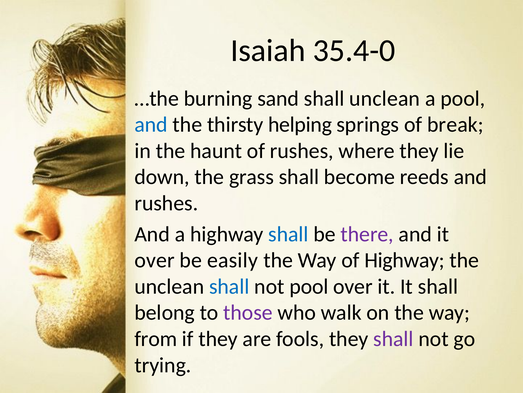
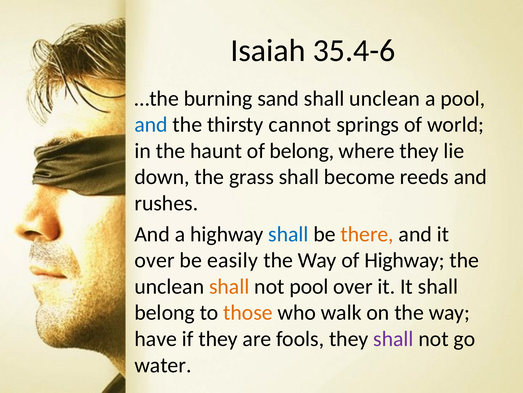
35.4-0: 35.4-0 -> 35.4-6 (354, 51)
helping: helping -> cannot (300, 124)
break: break -> world (456, 124)
of rushes: rushes -> belong (302, 151)
there colour: purple -> orange (367, 234)
shall colour: blue -> orange (229, 286)
those colour: purple -> orange (248, 312)
from: from -> have (156, 338)
trying: trying -> water (163, 364)
